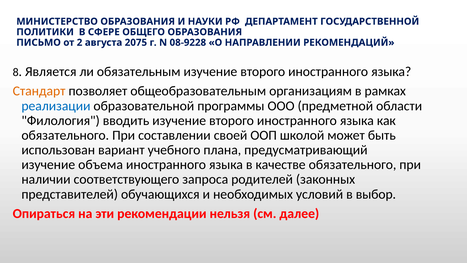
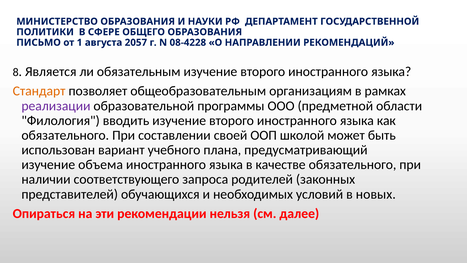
2: 2 -> 1 (80, 42)
2075: 2075 -> 2057 (136, 42)
08-9228: 08-9228 -> 08-4228 (188, 42)
реализации colour: blue -> purple (56, 106)
выбор: выбор -> новых (376, 194)
